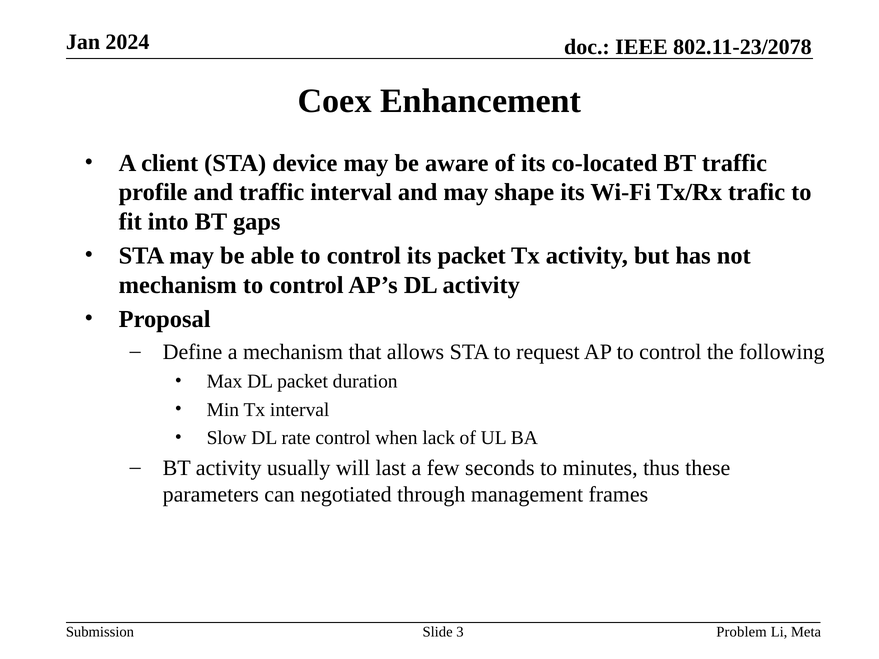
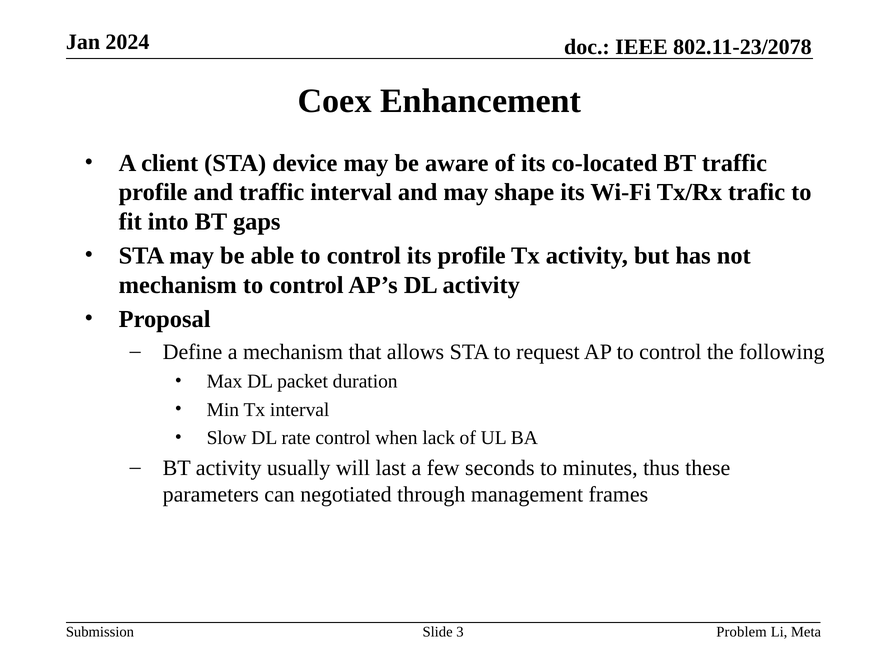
its packet: packet -> profile (472, 256)
